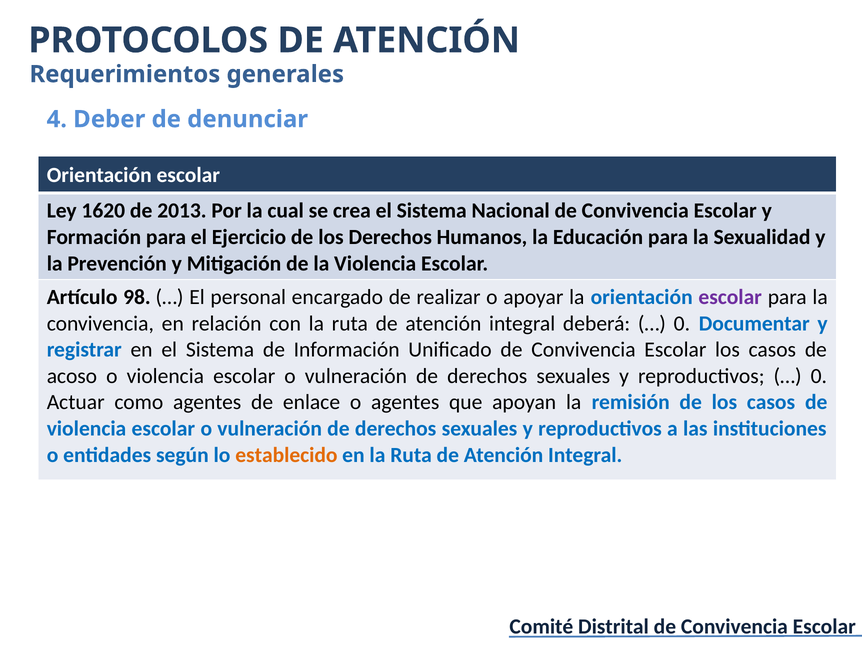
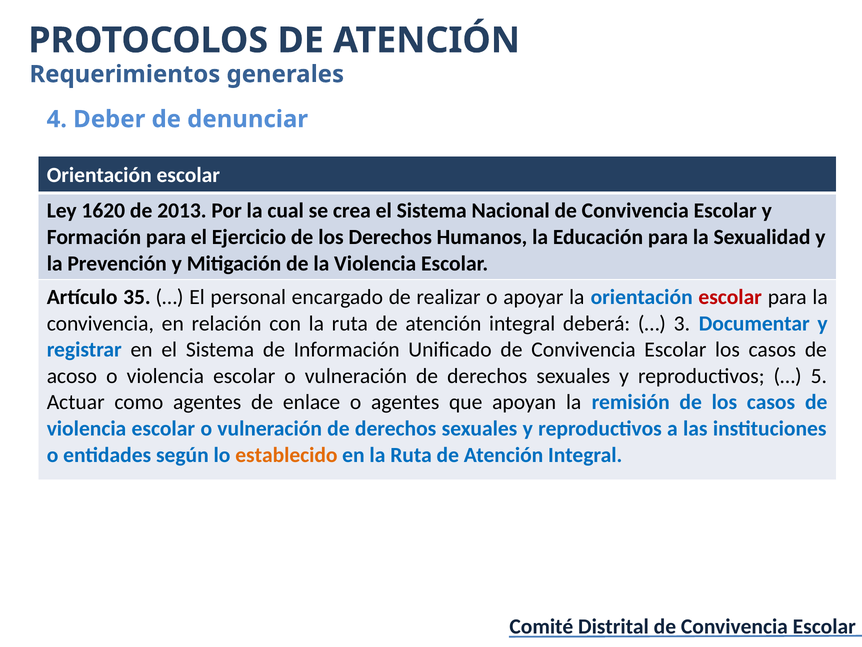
98: 98 -> 35 (137, 297)
escolar colour: purple -> red (730, 297)
0: 0 -> 3 (682, 323)
0: 0 -> 5 (819, 376)
